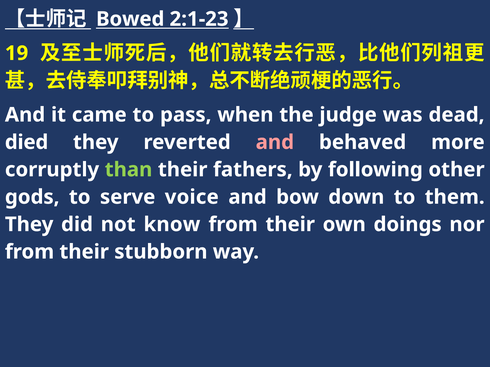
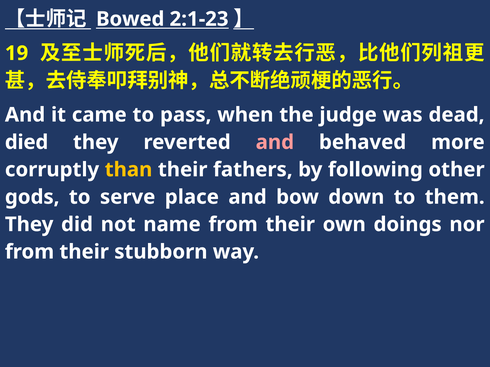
than colour: light green -> yellow (129, 170)
voice: voice -> place (192, 197)
know: know -> name (172, 225)
